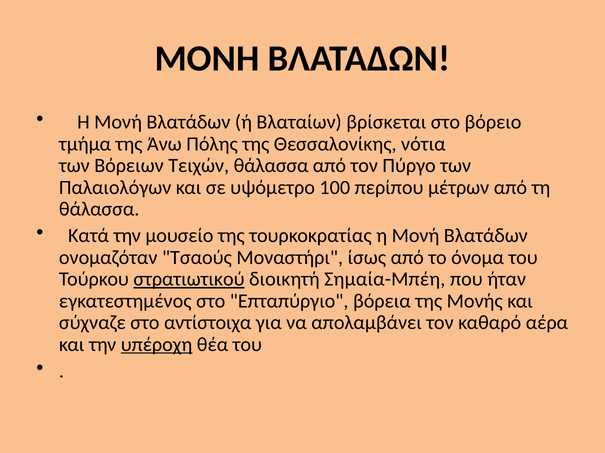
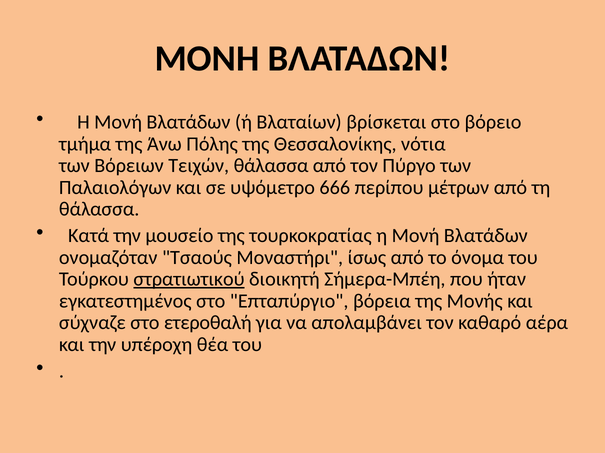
100: 100 -> 666 (335, 188)
Σημαία-Μπέη: Σημαία-Μπέη -> Σήμερα-Μπέη (385, 280)
αντίστοιχα: αντίστοιχα -> ετεροθαλή (208, 323)
υπέροχη underline: present -> none (157, 345)
